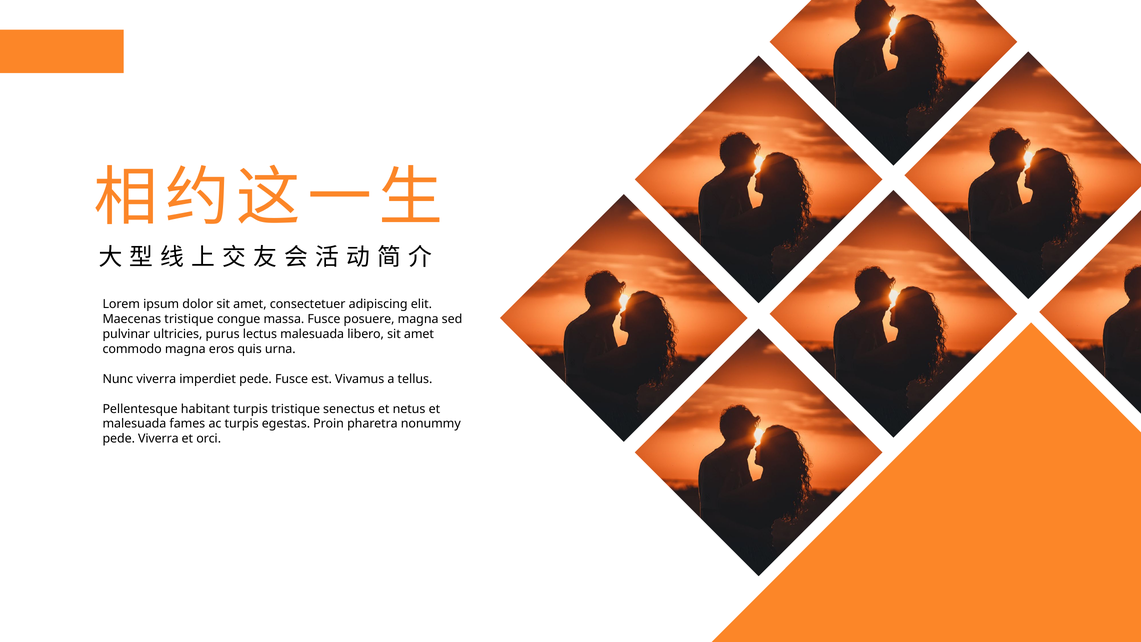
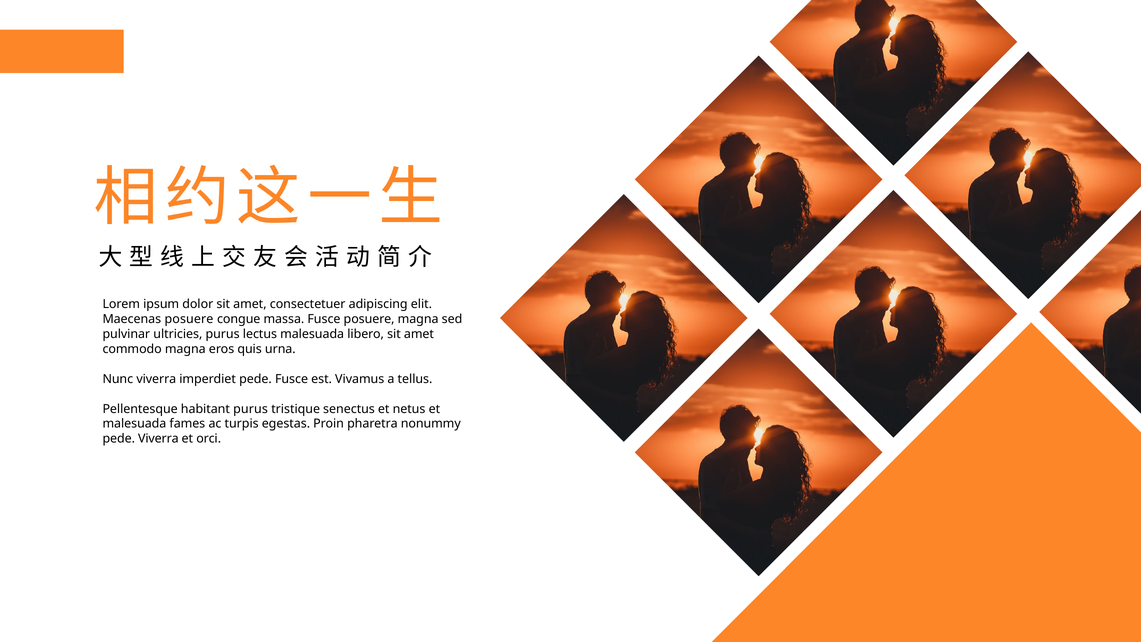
Maecenas tristique: tristique -> posuere (189, 319)
habitant turpis: turpis -> purus (251, 409)
